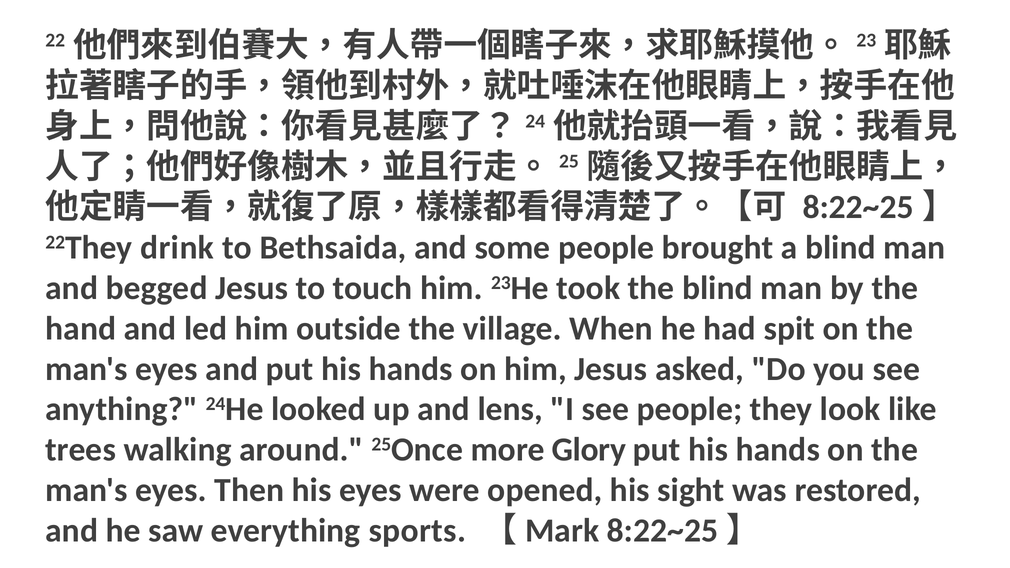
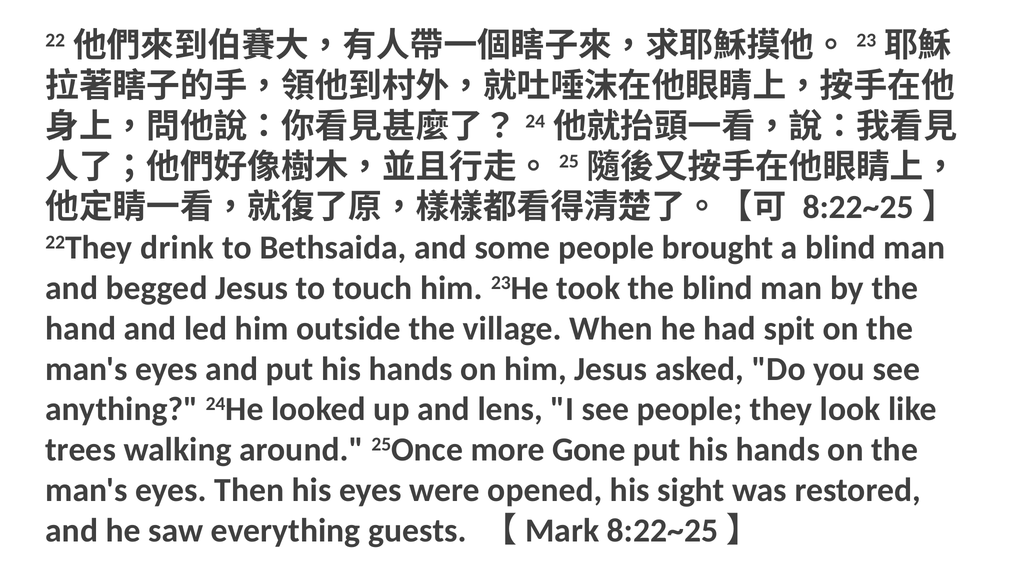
Glory: Glory -> Gone (589, 450)
sports: sports -> guests (418, 531)
